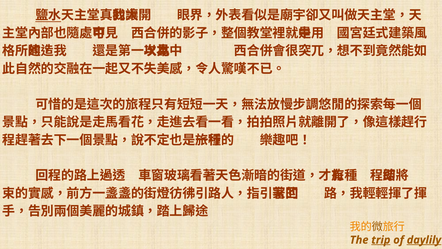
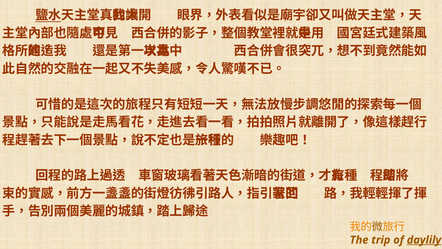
trip underline: present -> none (381, 240)
